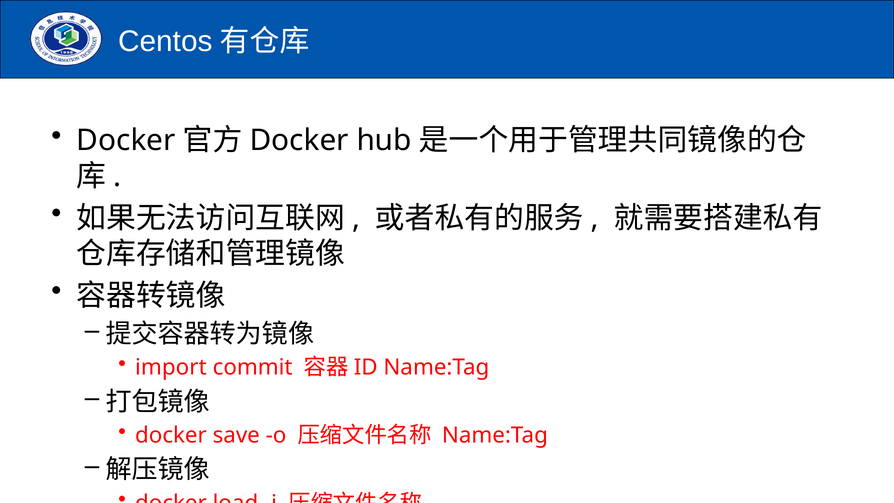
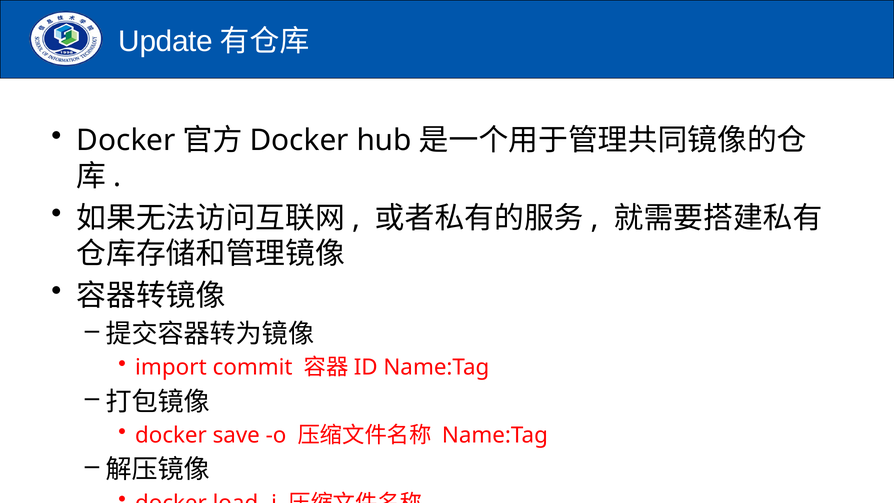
Centos: Centos -> Update (166, 41)
